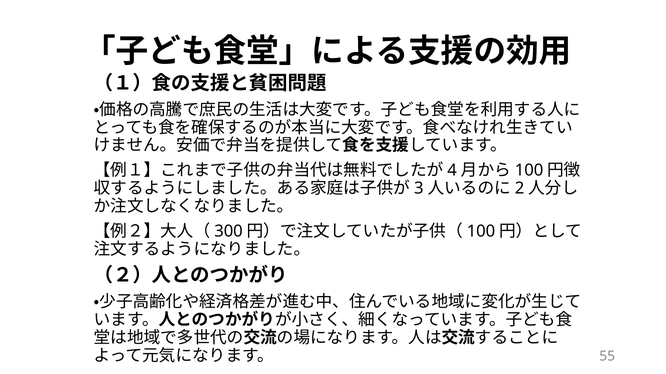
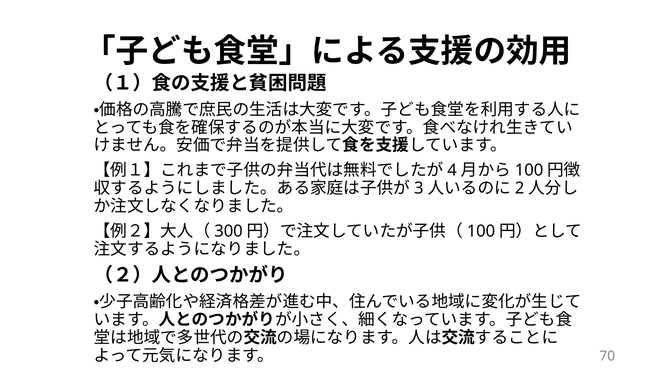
55: 55 -> 70 (607, 357)
